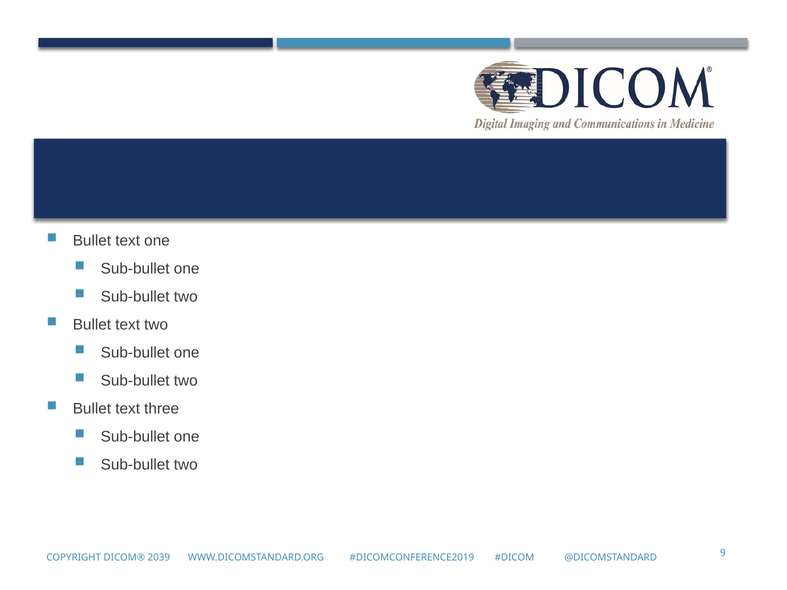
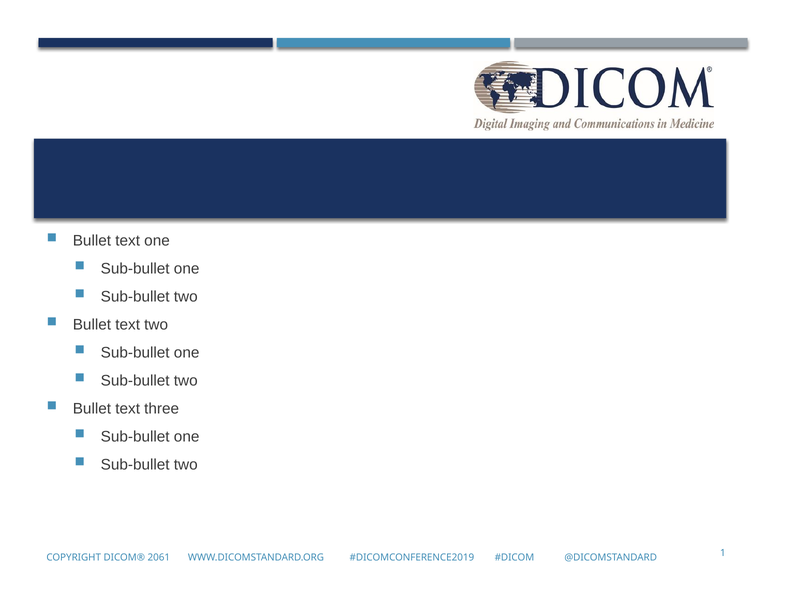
2039: 2039 -> 2061 (159, 558)
9: 9 -> 1 (723, 553)
